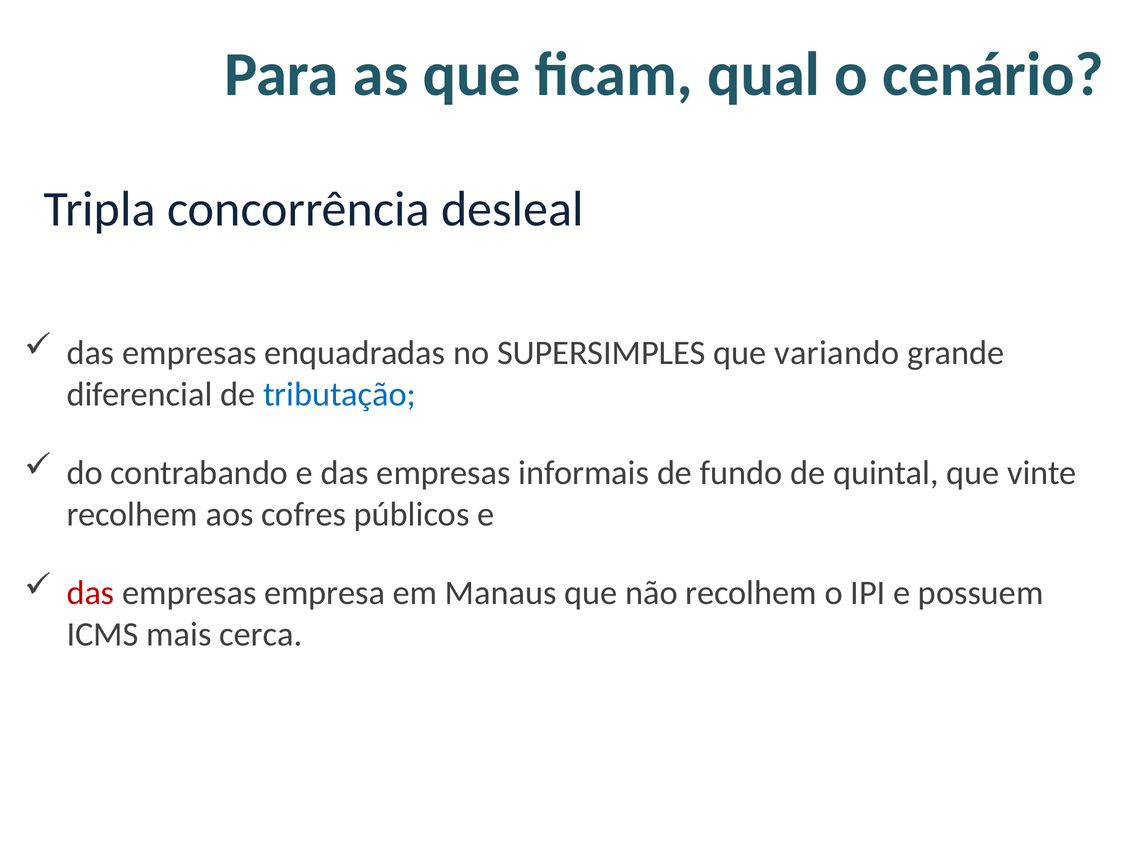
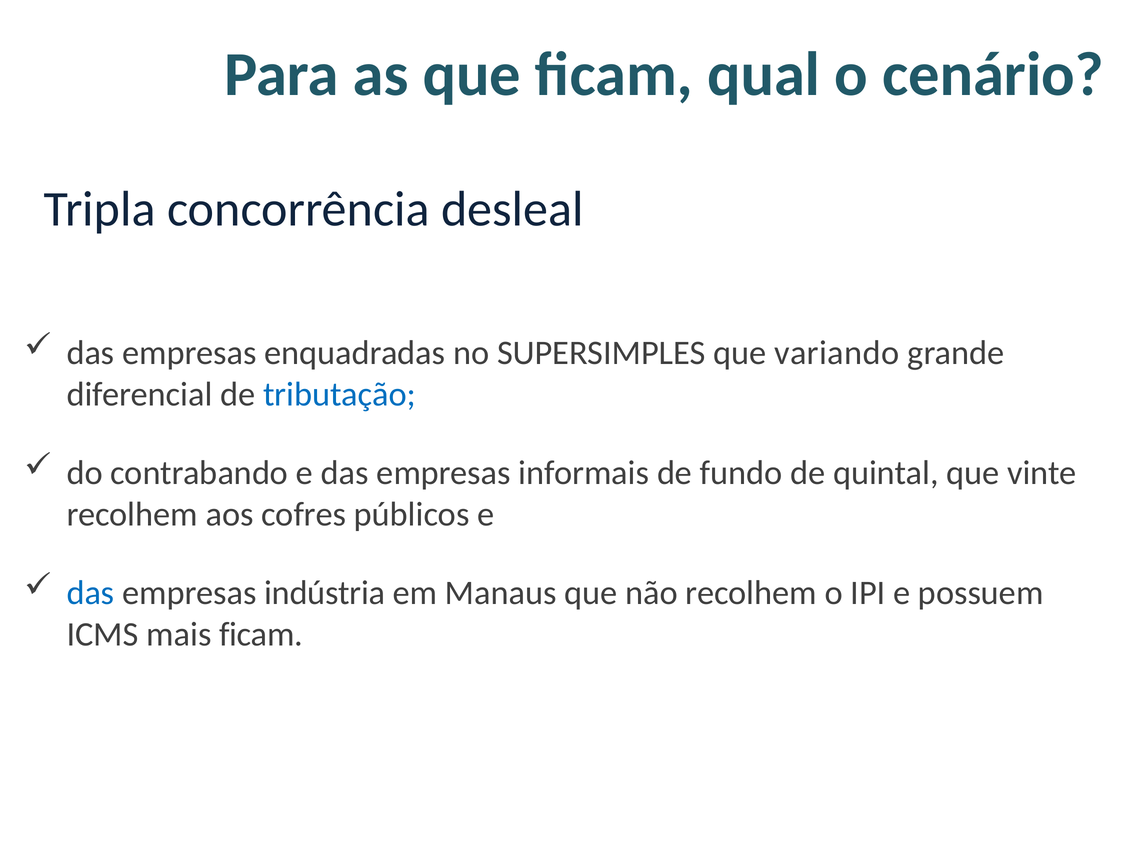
das colour: red -> blue (91, 593)
empresa: empresa -> indústria (325, 593)
mais cerca: cerca -> ficam (261, 635)
